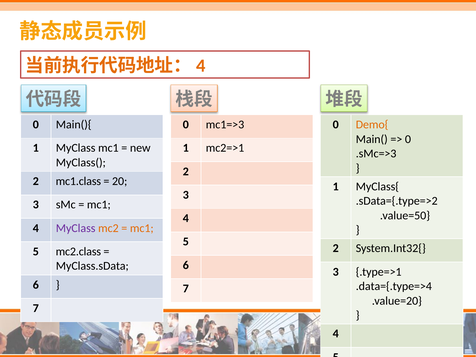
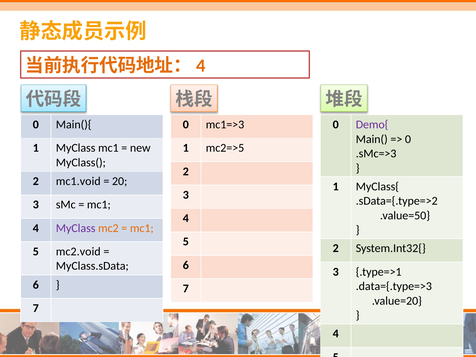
Demo{ colour: orange -> purple (372, 125)
mc2=>1: mc2=>1 -> mc2=>5 (225, 148)
mc1.class: mc1.class -> mc1.void (78, 181)
mc2.class: mc2.class -> mc2.void (78, 251)
.data={.type=>4: .data={.type=>4 -> .data={.type=>3 (394, 286)
